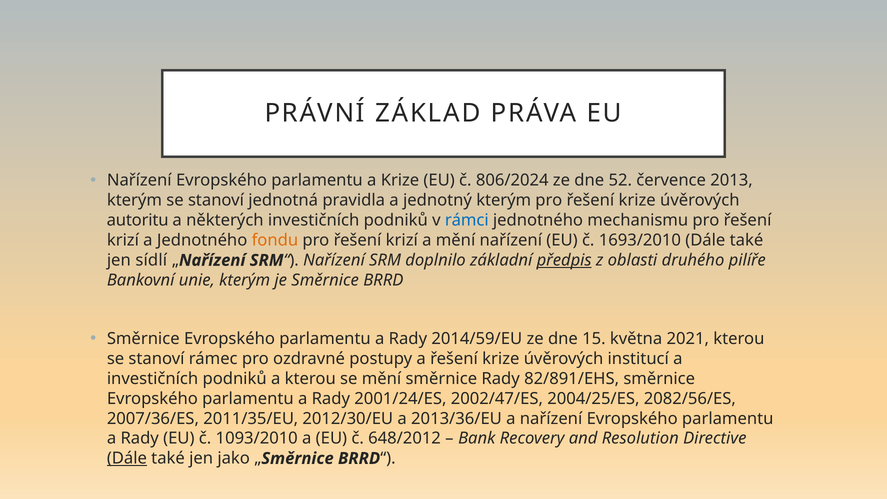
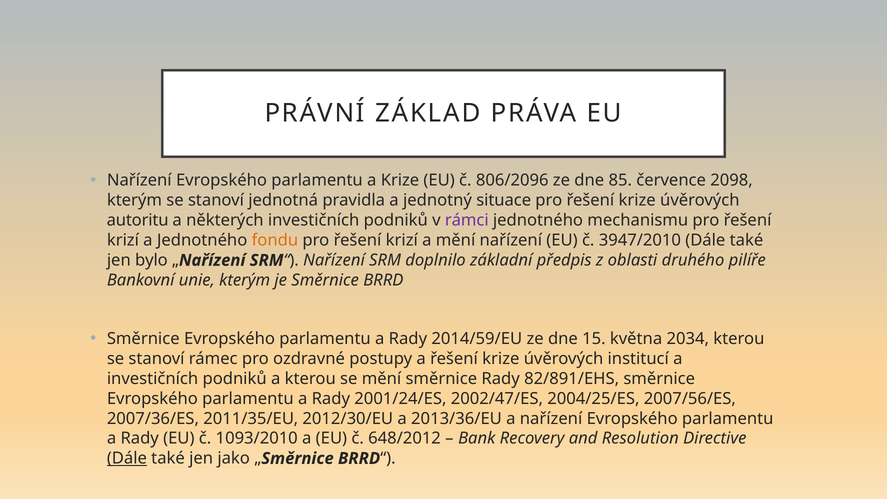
806/2024: 806/2024 -> 806/2096 (512, 180)
52: 52 -> 85 (620, 180)
2013: 2013 -> 2098 (732, 180)
jednotný kterým: kterým -> situace (504, 200)
rámci colour: blue -> purple (467, 220)
1693/2010: 1693/2010 -> 3947/2010 (640, 240)
sídlí: sídlí -> bylo (151, 260)
předpis underline: present -> none (564, 260)
2021: 2021 -> 2034 (688, 339)
2082/56/ES: 2082/56/ES -> 2007/56/ES (690, 399)
